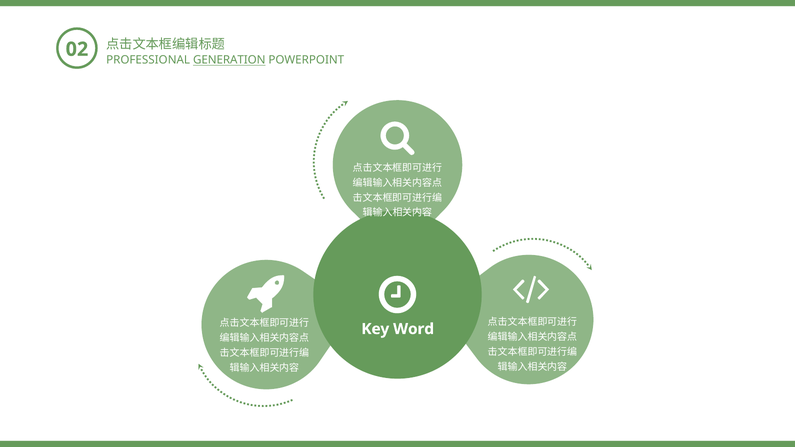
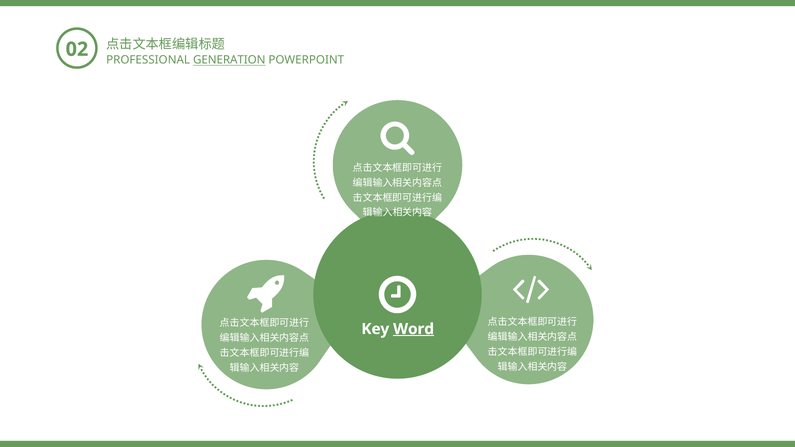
Word underline: none -> present (414, 329)
